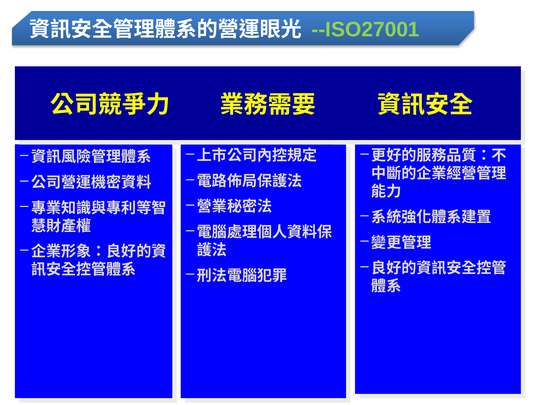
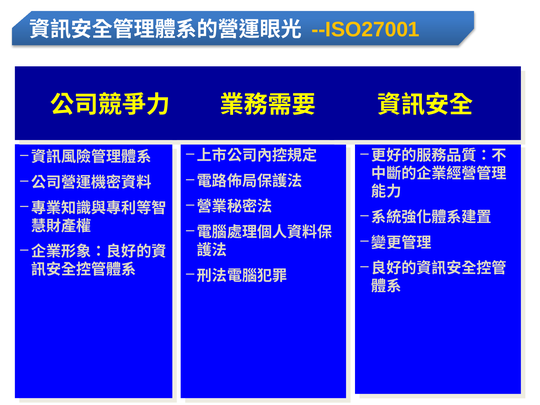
--ISO27001 colour: light green -> yellow (366, 30)
